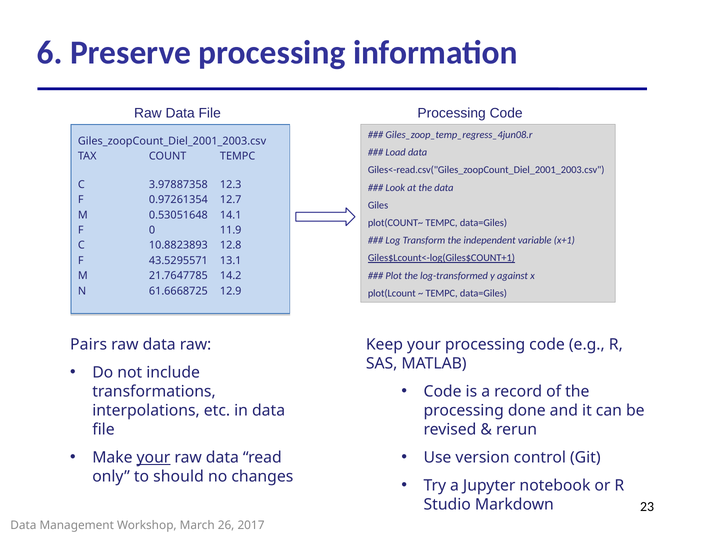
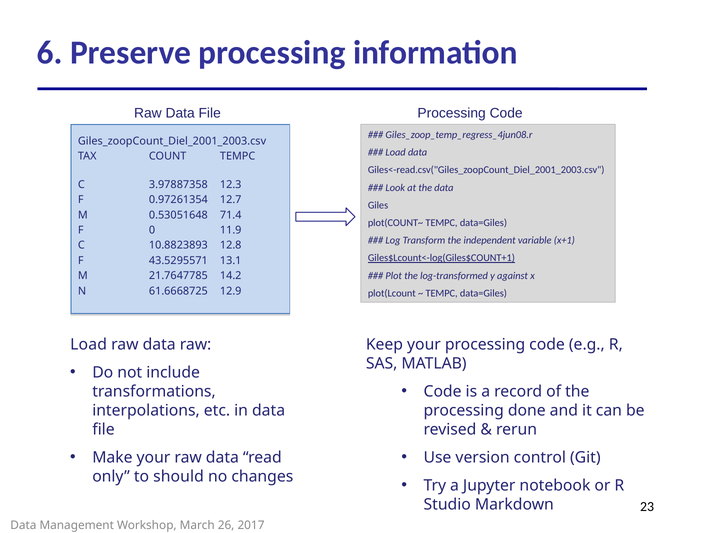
14.1: 14.1 -> 71.4 (231, 215)
Pairs: Pairs -> Load (89, 344)
your underline: present -> none (153, 457)
